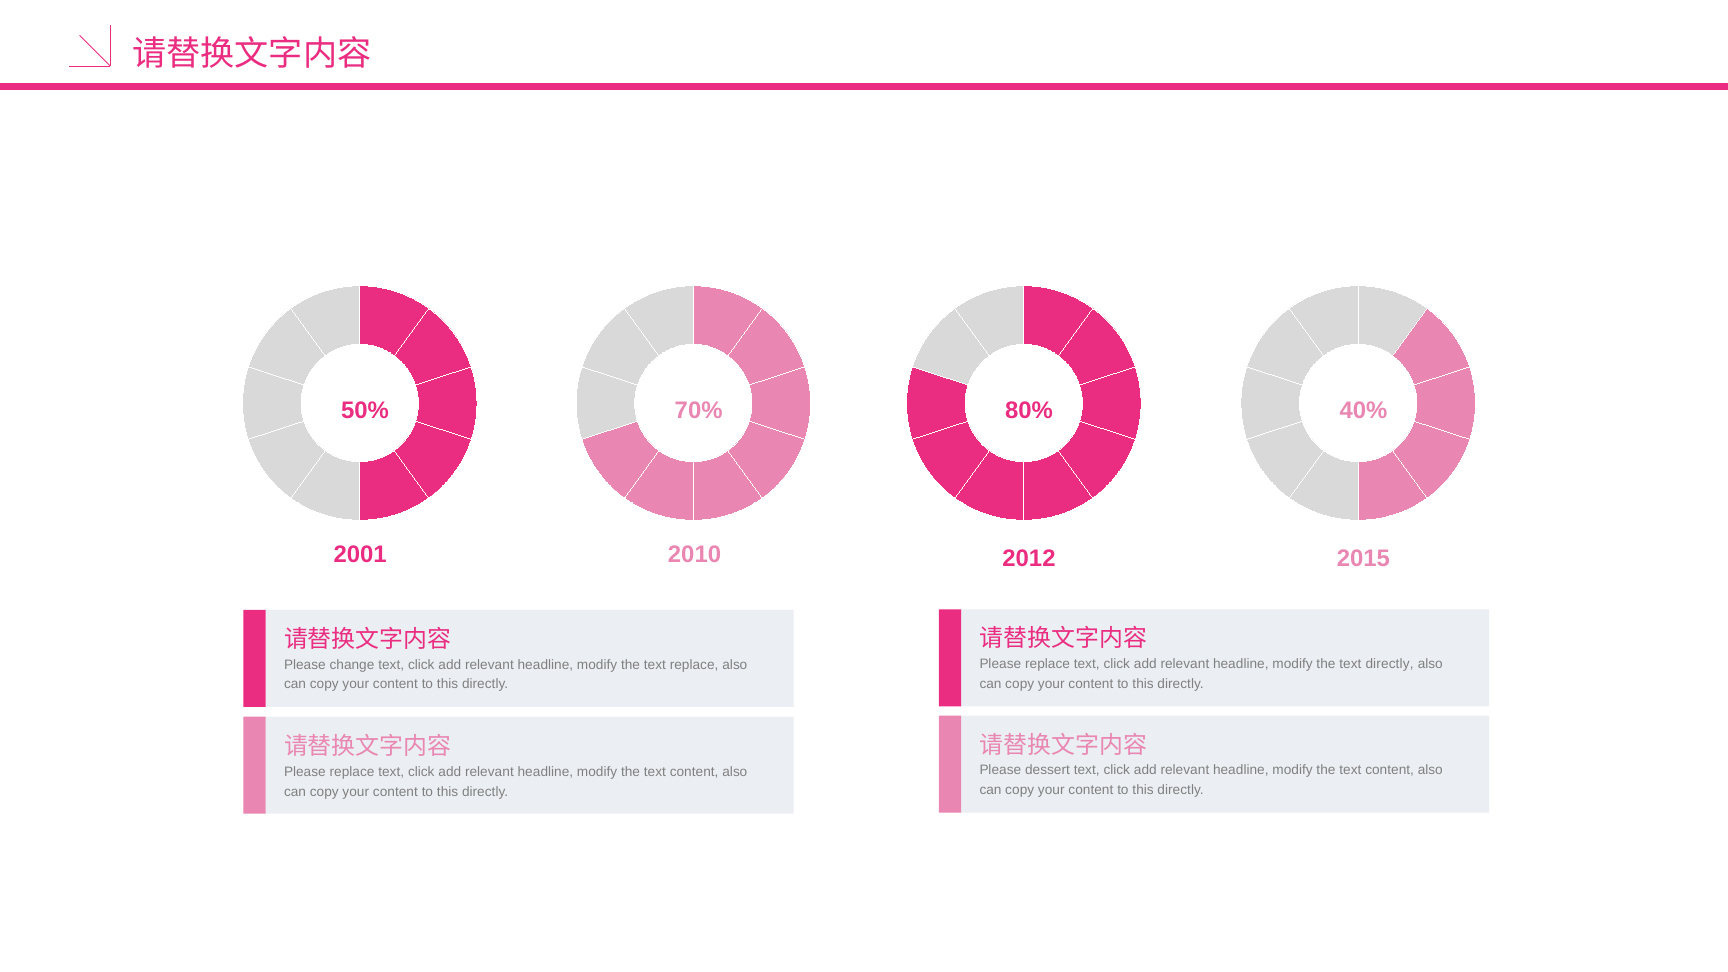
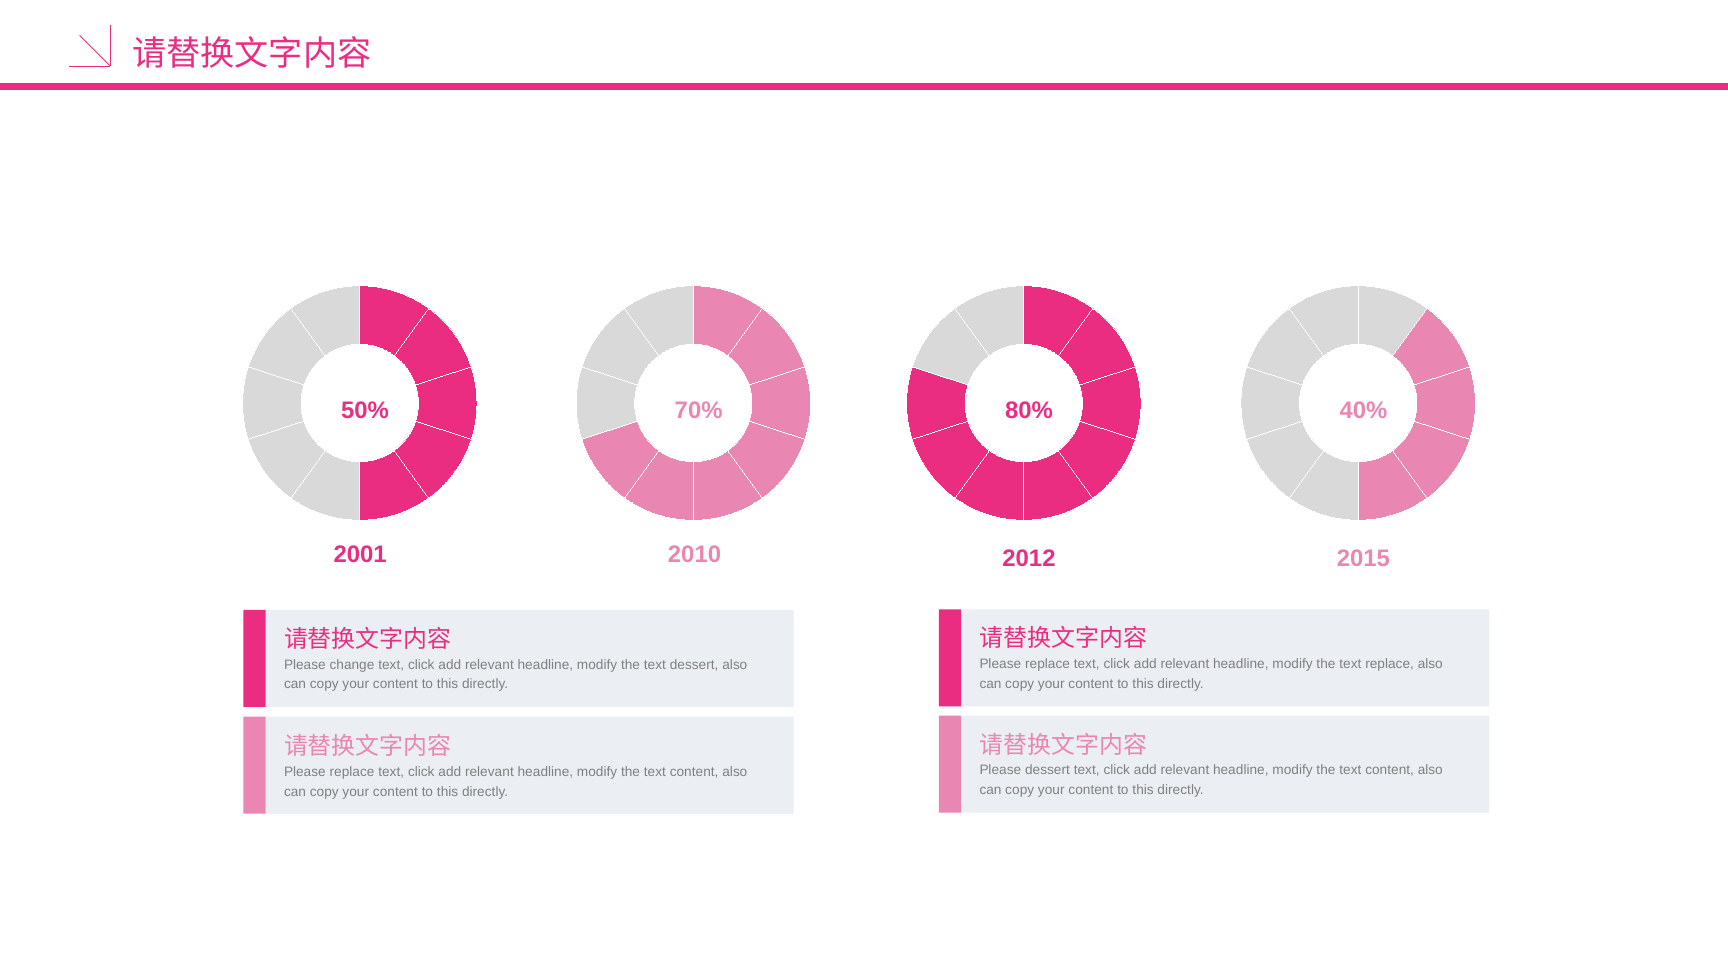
text directly: directly -> replace (1390, 664)
text replace: replace -> dessert (694, 665)
